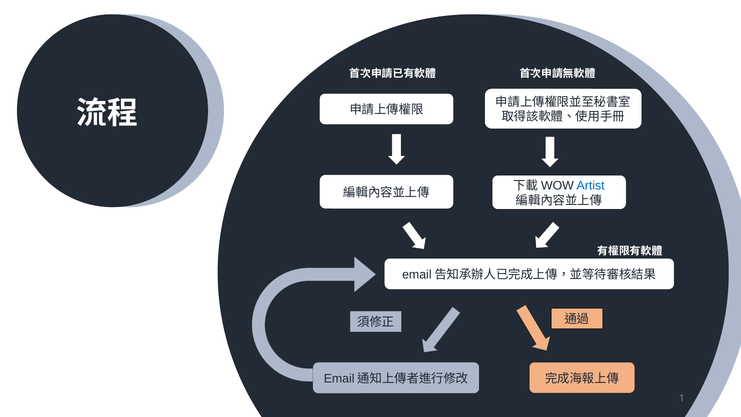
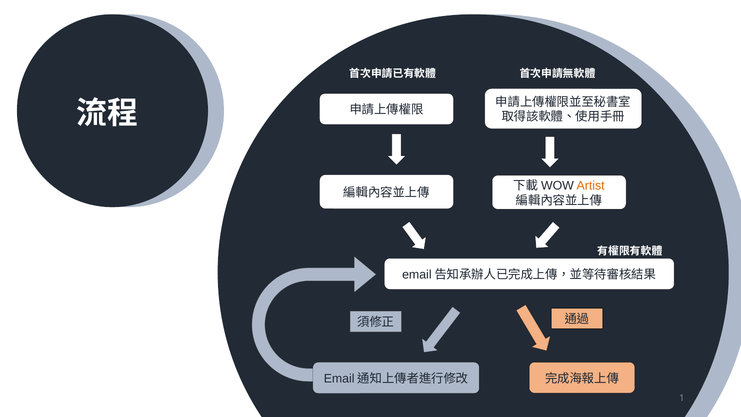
Artist colour: blue -> orange (591, 186)
